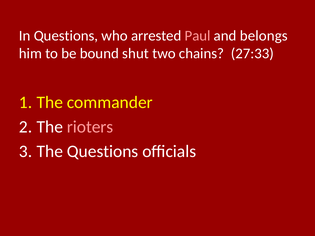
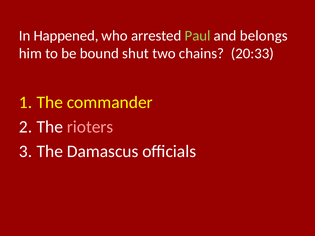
In Questions: Questions -> Happened (66, 36)
Paul colour: pink -> light green (198, 36)
27:33: 27:33 -> 20:33 (252, 54)
The Questions: Questions -> Damascus (103, 152)
